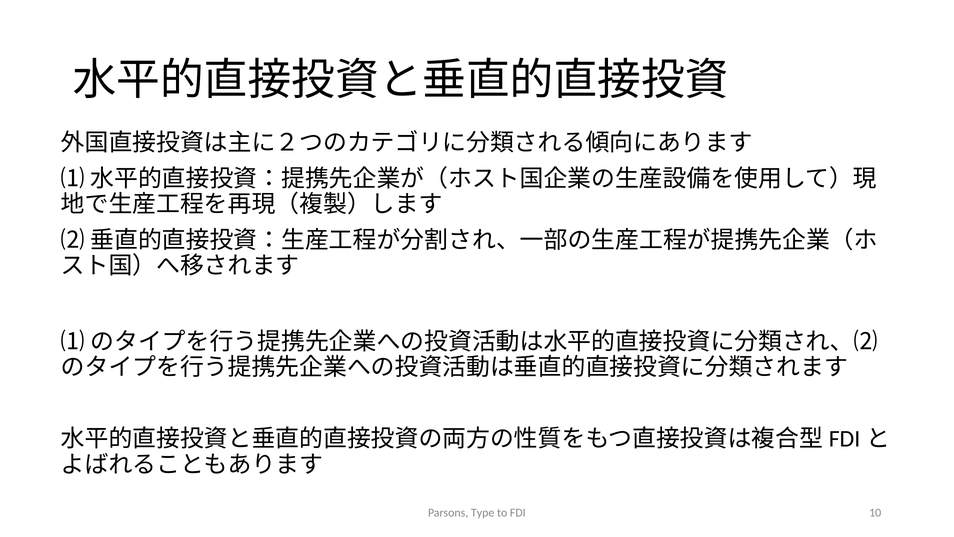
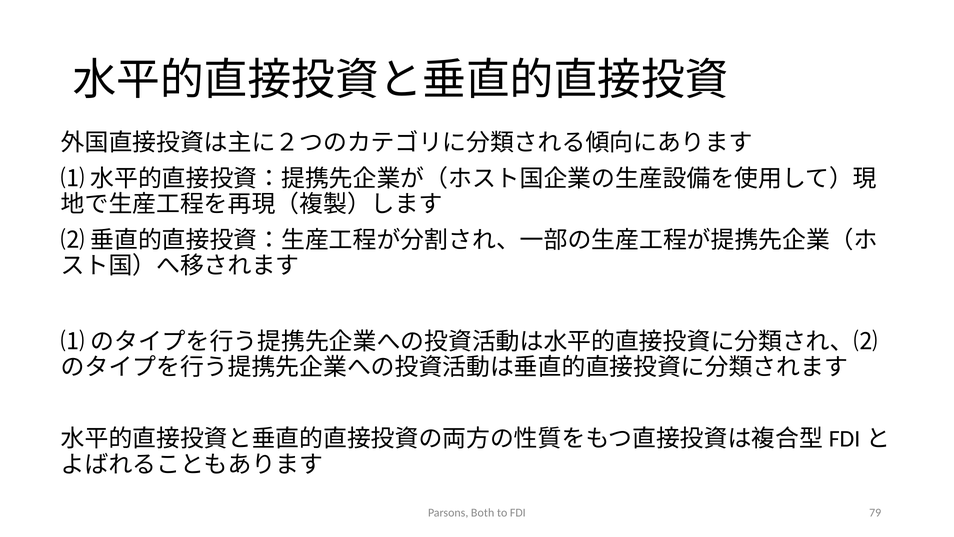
Type: Type -> Both (483, 512)
10: 10 -> 79 (875, 512)
